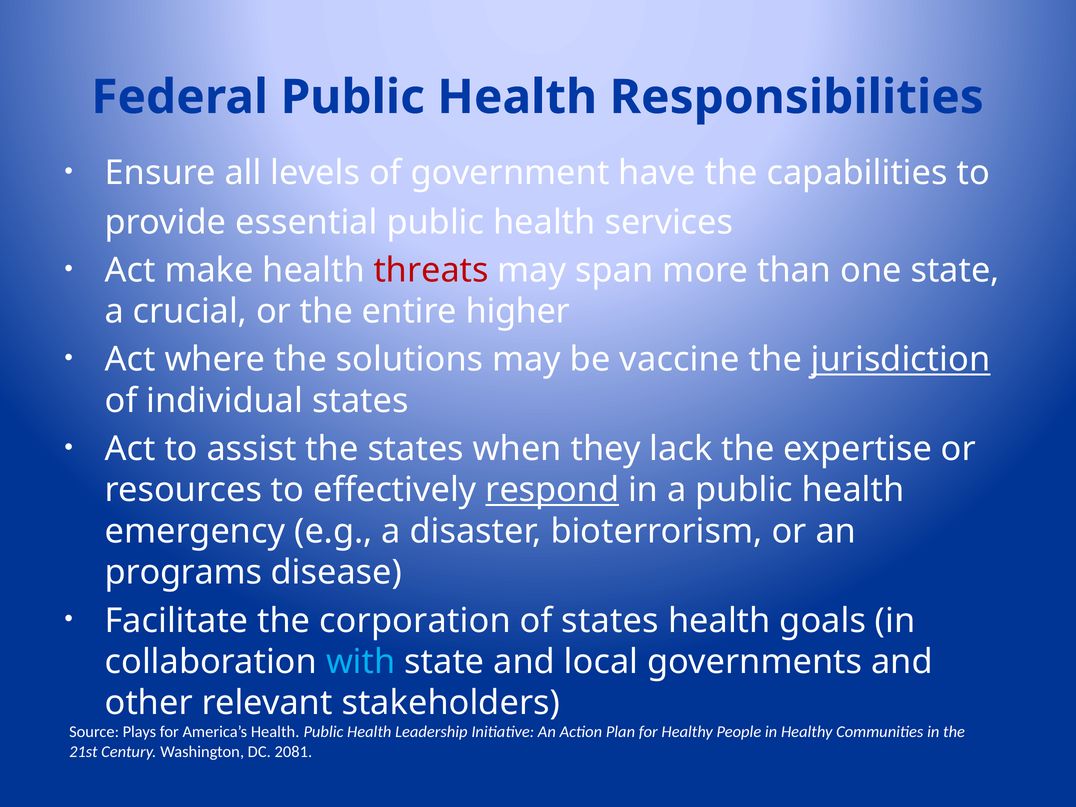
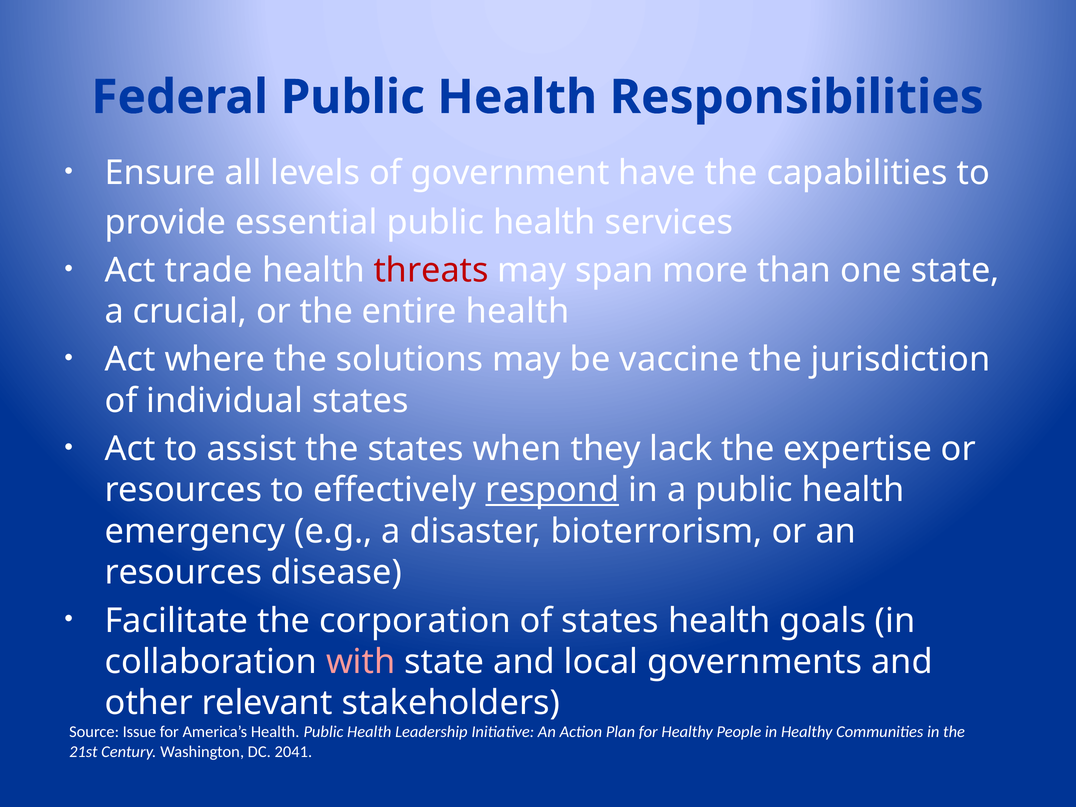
make: make -> trade (209, 270)
entire higher: higher -> health (518, 312)
jurisdiction underline: present -> none (901, 360)
programs: programs -> resources (183, 573)
with colour: light blue -> pink (361, 662)
Plays: Plays -> Issue (139, 732)
2081: 2081 -> 2041 (293, 752)
